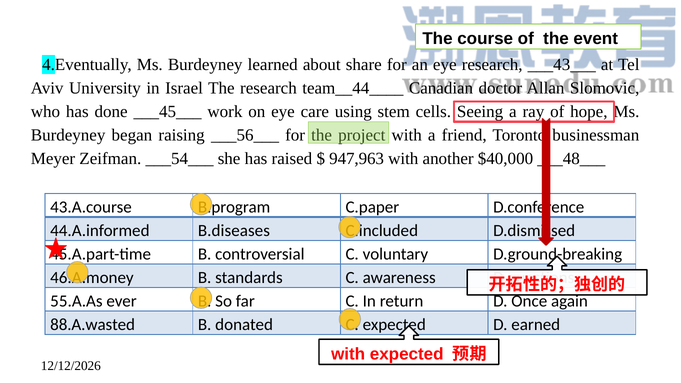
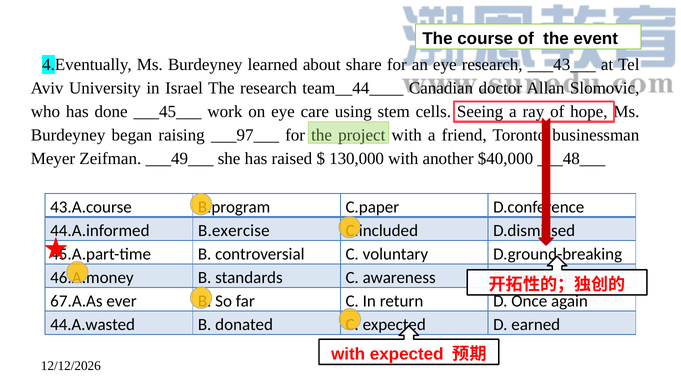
___56___: ___56___ -> ___97___ (245, 135)
___54___: ___54___ -> ___49___ (180, 158)
947,963: 947,963 -> 130,000 (357, 158)
B.diseases: B.diseases -> B.exercise (234, 231)
55.A.As: 55.A.As -> 67.A.As (76, 301)
88.A.wasted: 88.A.wasted -> 44.A.wasted (93, 325)
